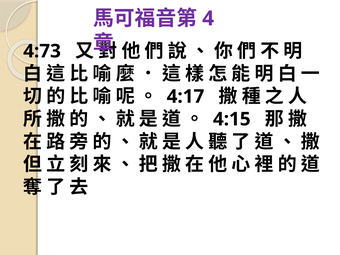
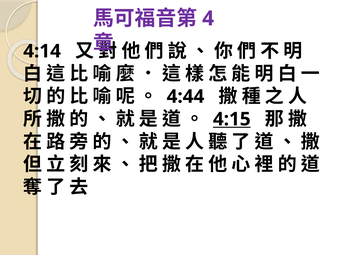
4:73: 4:73 -> 4:14 (42, 51)
4:17: 4:17 -> 4:44 (185, 97)
4:15 underline: none -> present (232, 119)
